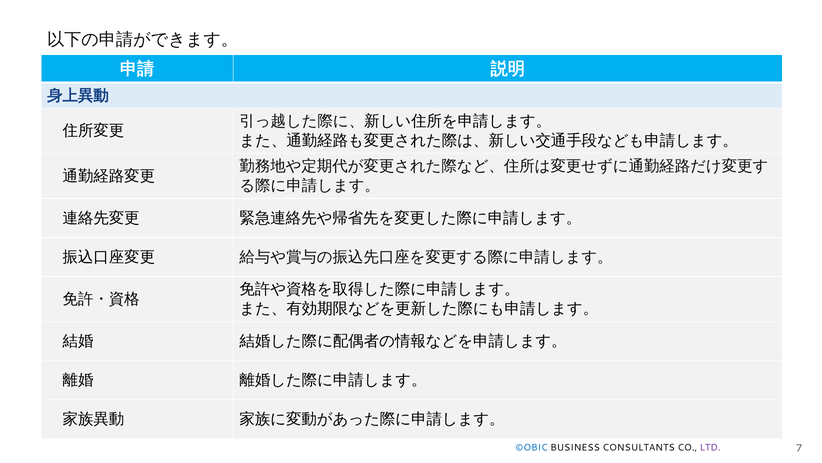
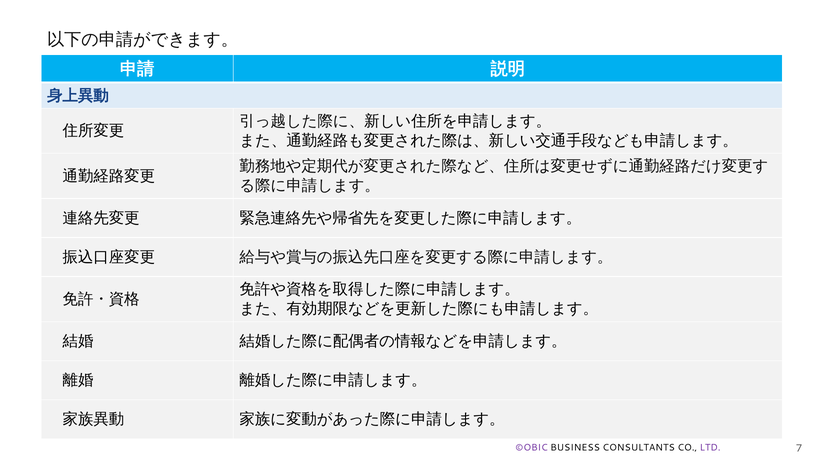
©OBIC colour: blue -> purple (531, 447)
